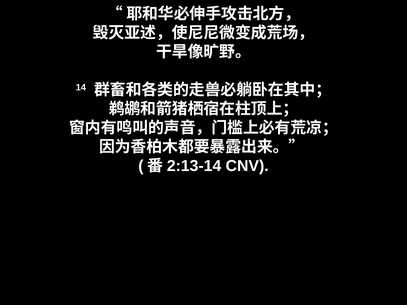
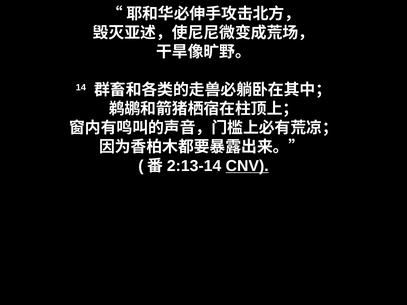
CNV underline: none -> present (247, 166)
